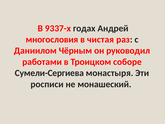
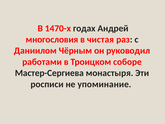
9337-х: 9337-х -> 1470-х (58, 28)
Сумели-Сергиева: Сумели-Сергиева -> Мастер-Сергиева (49, 73)
монашеский: монашеский -> упоминание (104, 84)
